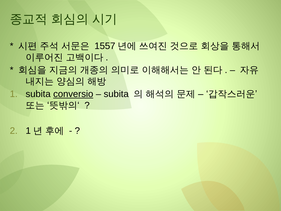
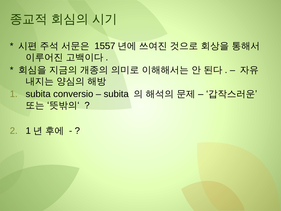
conversio underline: present -> none (73, 94)
